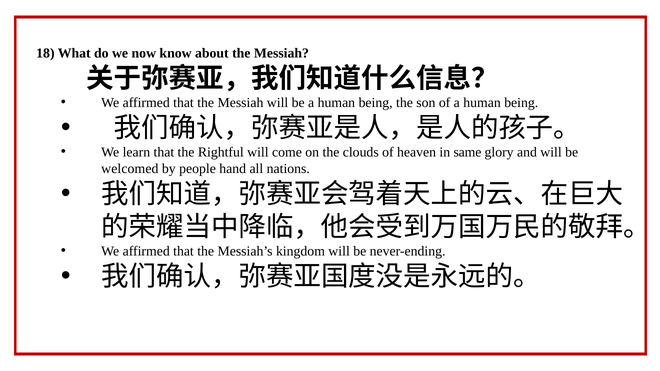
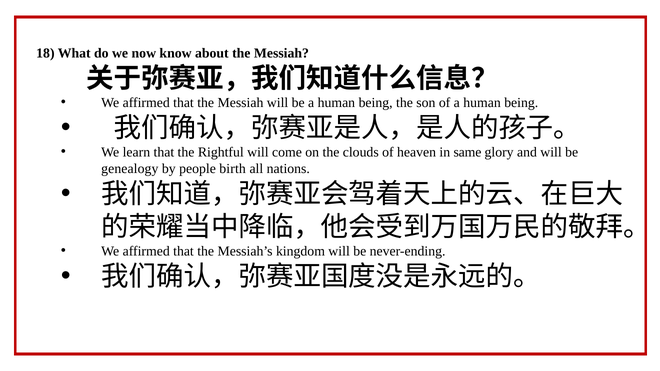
welcomed: welcomed -> genealogy (130, 169)
hand: hand -> birth (233, 169)
